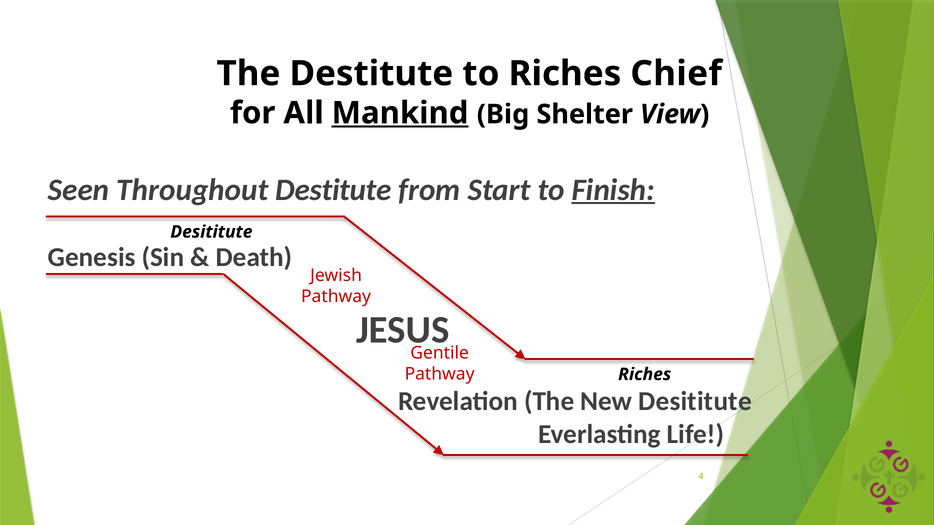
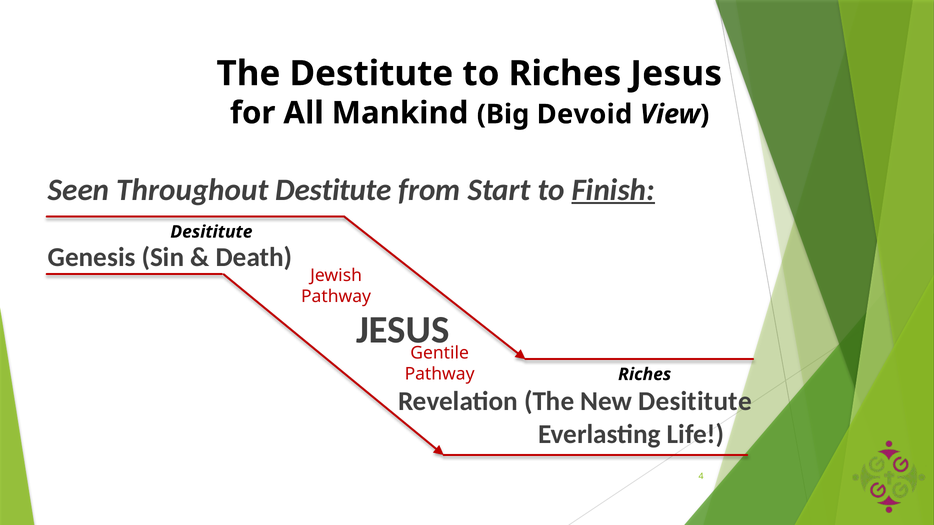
Riches Chief: Chief -> Jesus (676, 74)
Mankind underline: present -> none (400, 113)
Shelter: Shelter -> Devoid (584, 114)
